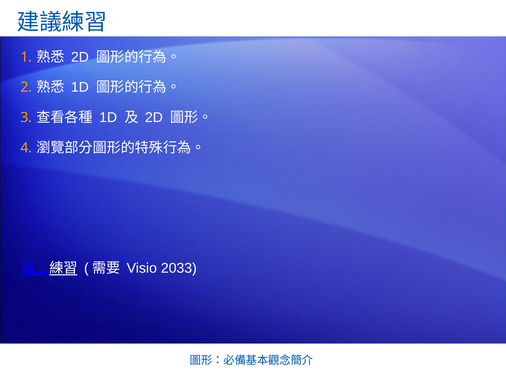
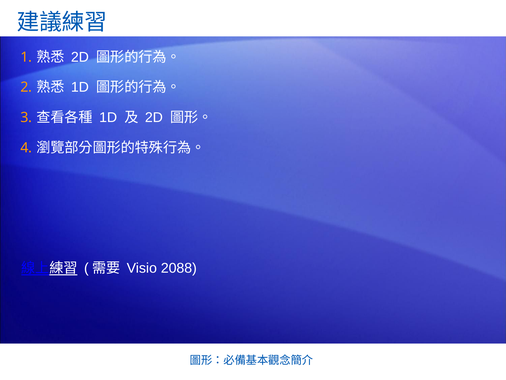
2033: 2033 -> 2088 (179, 268)
